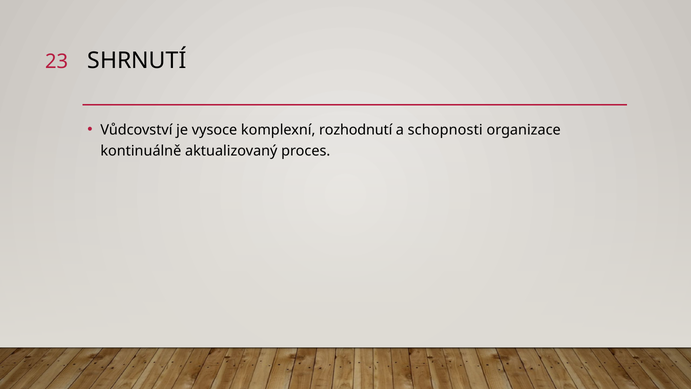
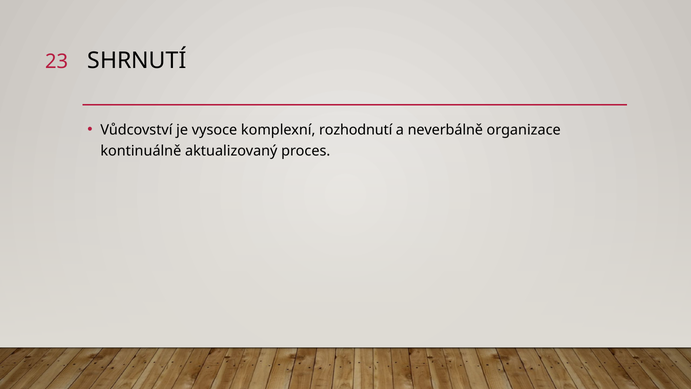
schopnosti: schopnosti -> neverbálně (445, 130)
